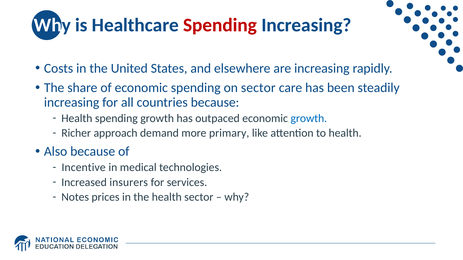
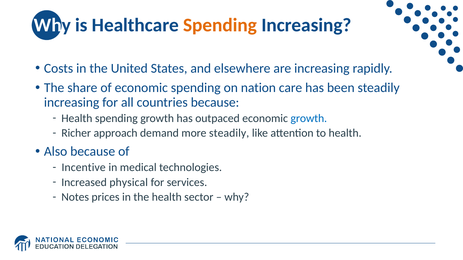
Spending colour: red -> orange (220, 25)
on sector: sector -> nation (258, 88)
more primary: primary -> steadily (229, 133)
insurers: insurers -> physical (129, 183)
